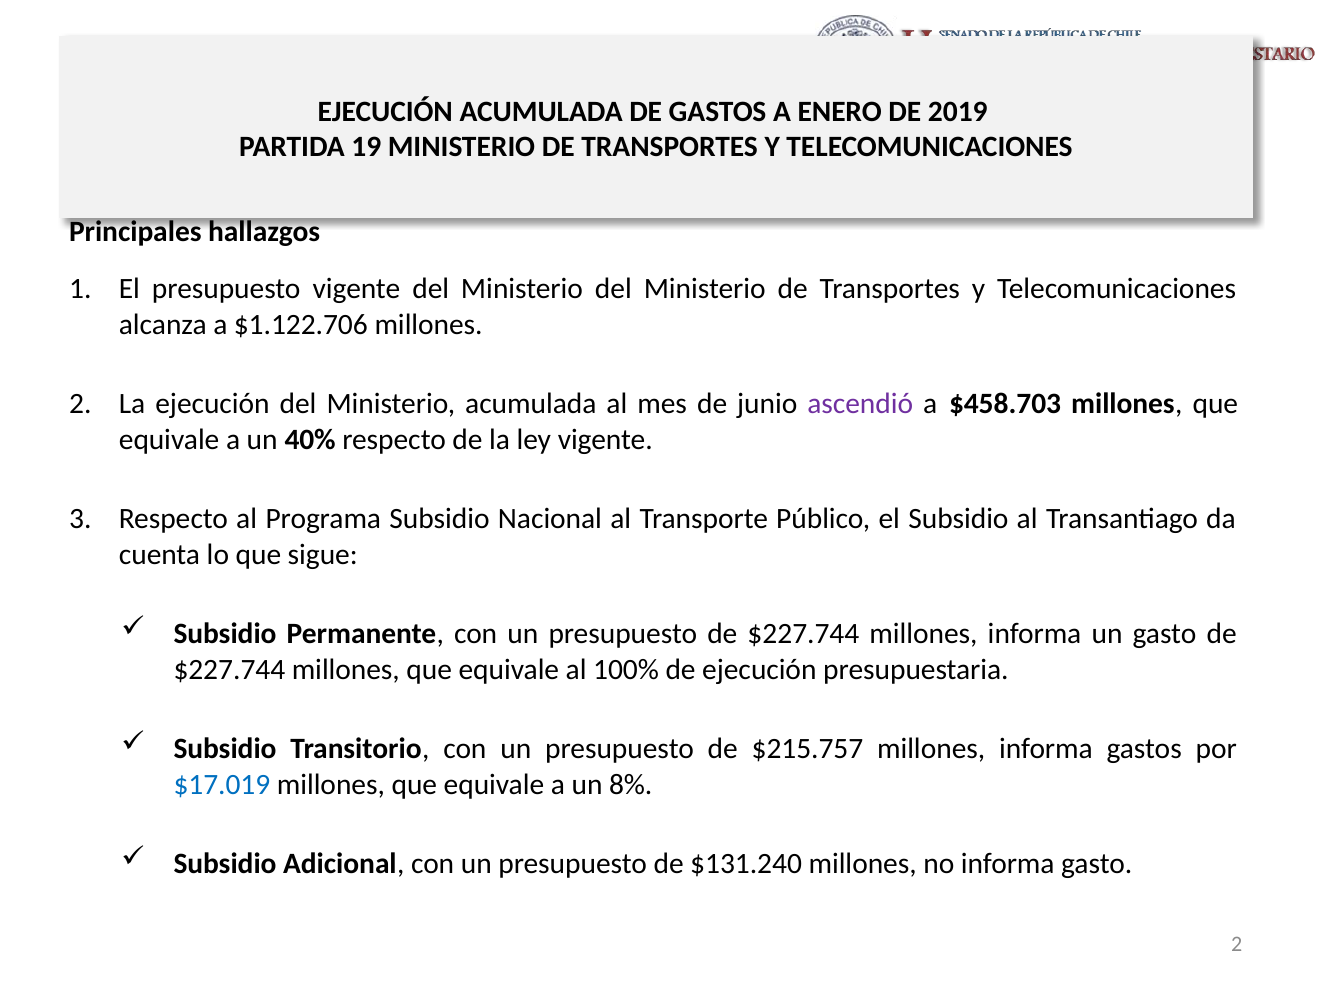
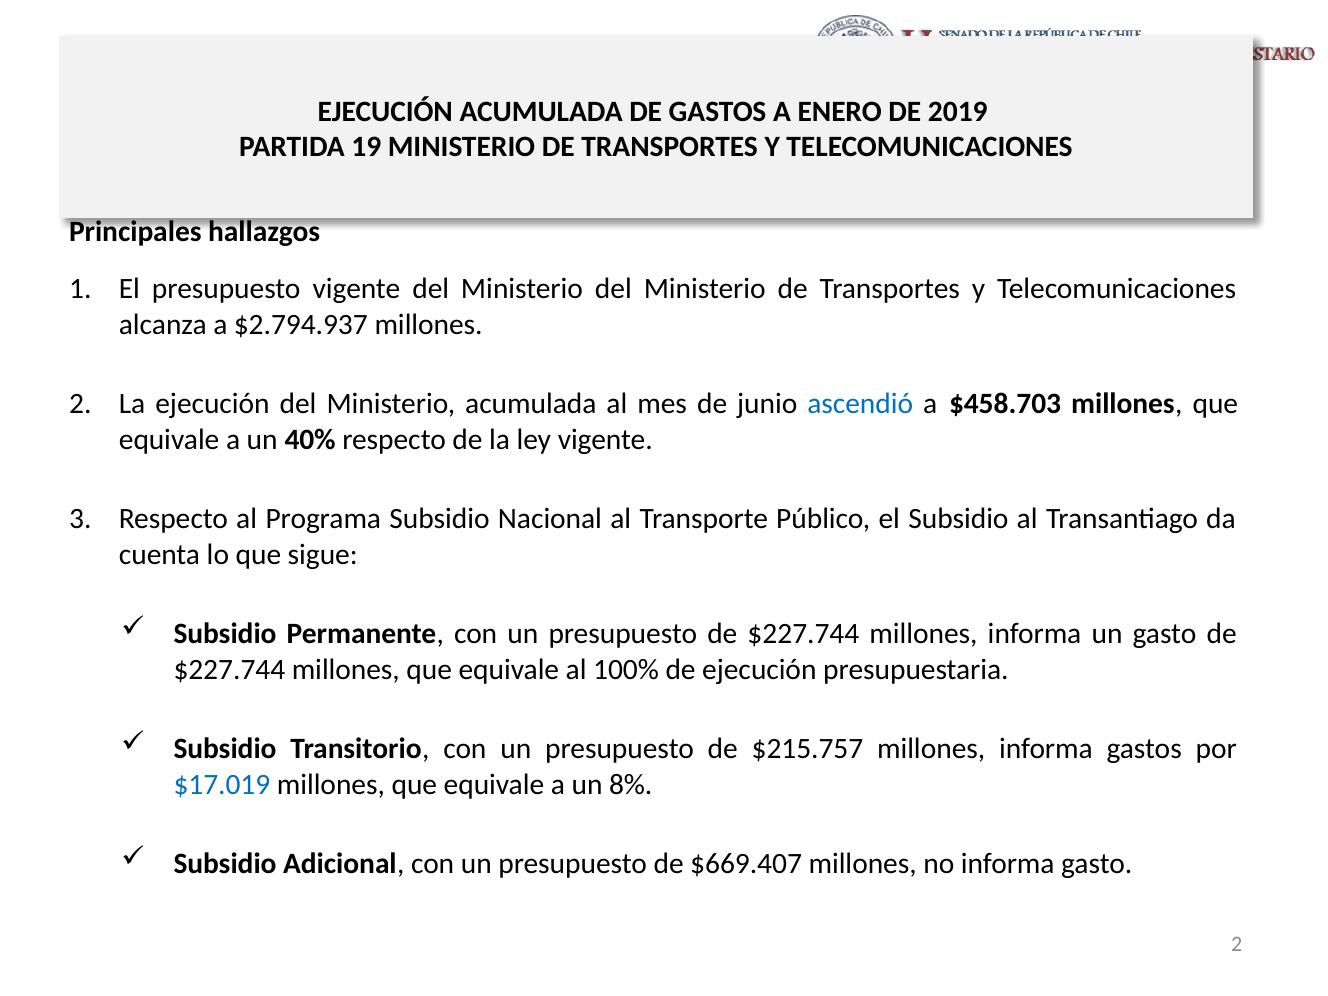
$1.122.706: $1.122.706 -> $2.794.937 (301, 324)
ascendió colour: purple -> blue (860, 404)
$131.240: $131.240 -> $669.407 (746, 864)
